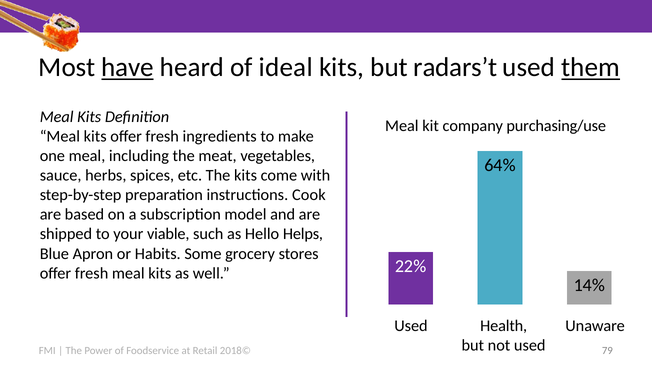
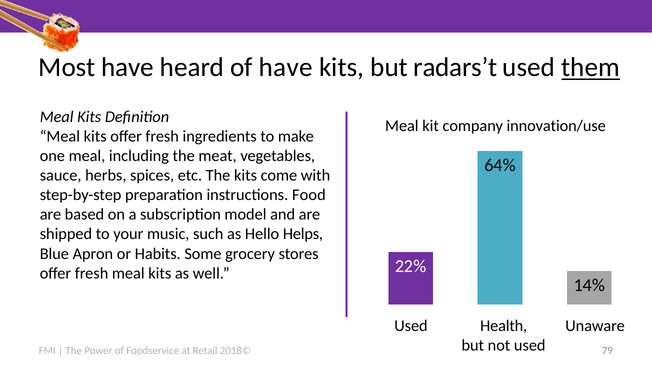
have underline: present -> none (128, 67)
of ideal: ideal -> have (286, 67)
purchasing/use: purchasing/use -> innovation/use (556, 126)
Cook: Cook -> Food (309, 195)
viable: viable -> music (168, 234)
